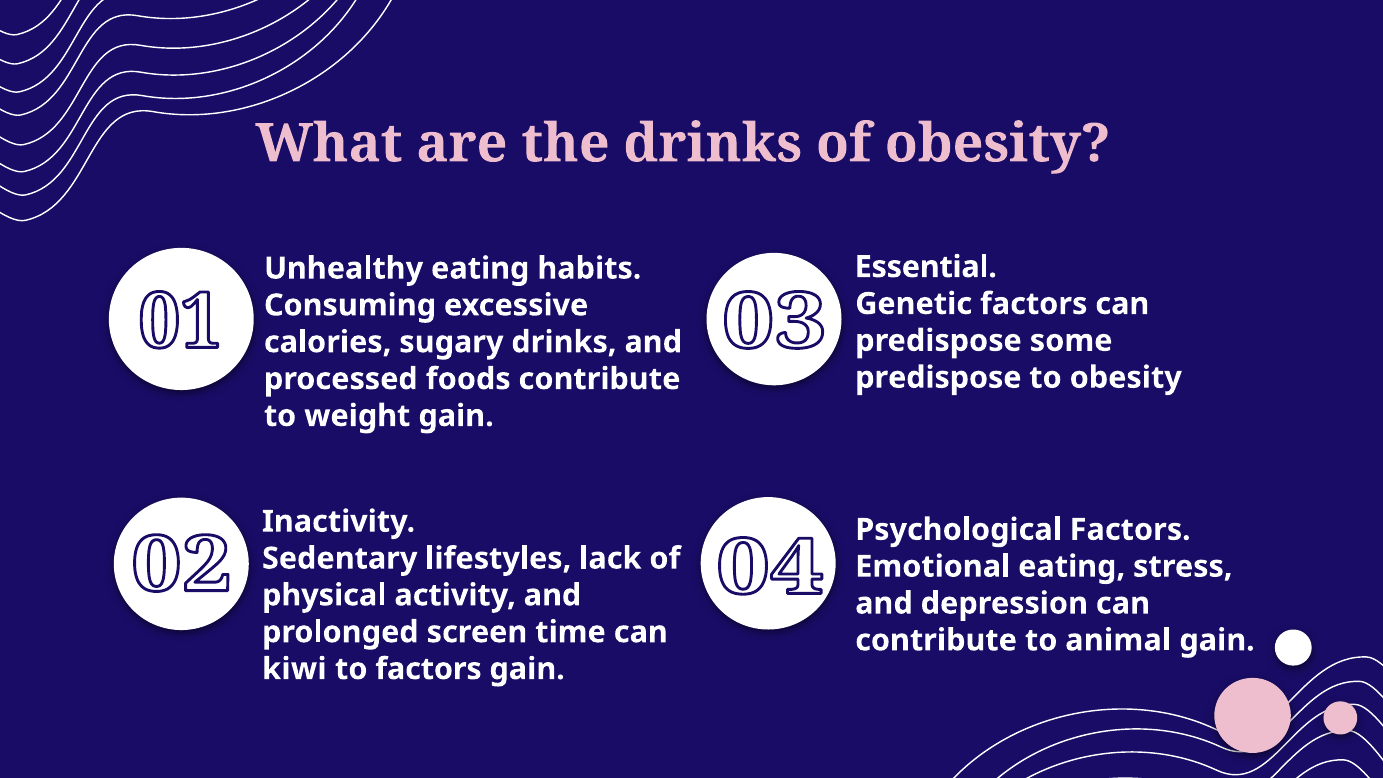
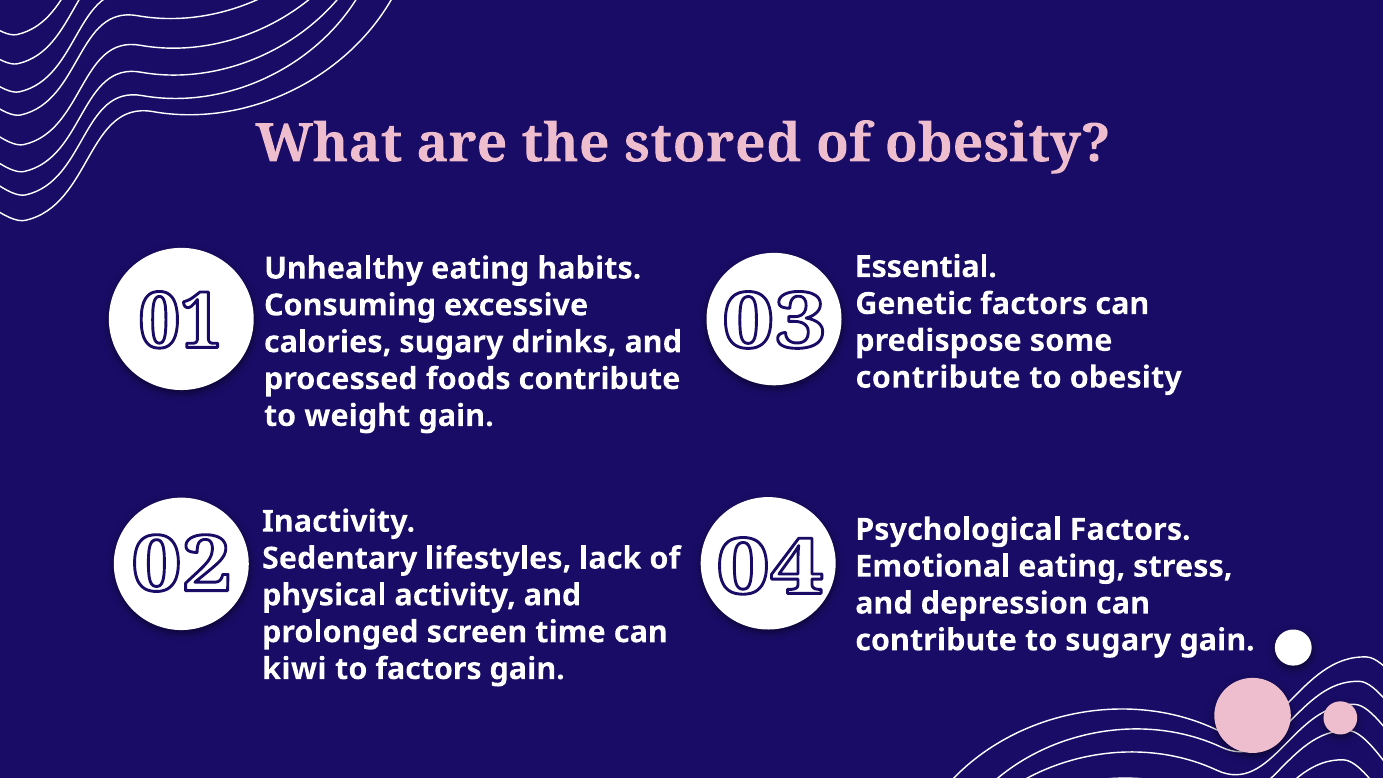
the drinks: drinks -> stored (713, 144)
predispose: predispose -> contribute (938, 378)
to animal: animal -> sugary (1118, 640)
